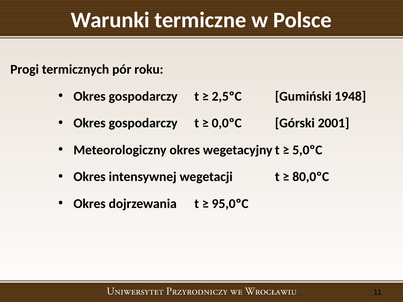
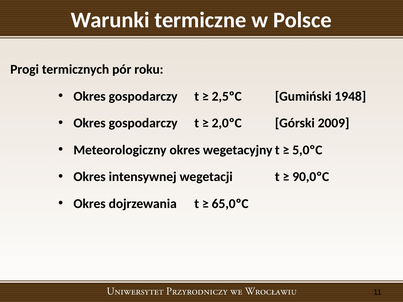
0,0ºC: 0,0ºC -> 2,0ºC (227, 123)
2001: 2001 -> 2009 (334, 123)
80,0ºC: 80,0ºC -> 90,0ºC (311, 177)
95,0ºC: 95,0ºC -> 65,0ºC (230, 204)
